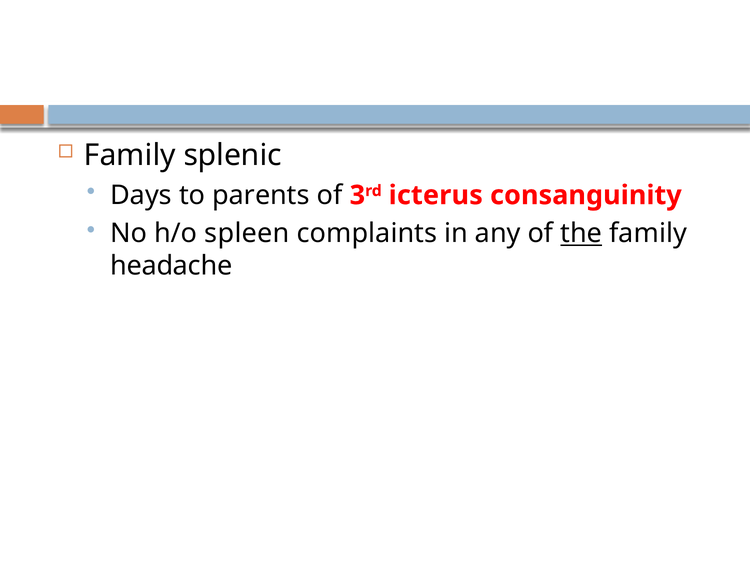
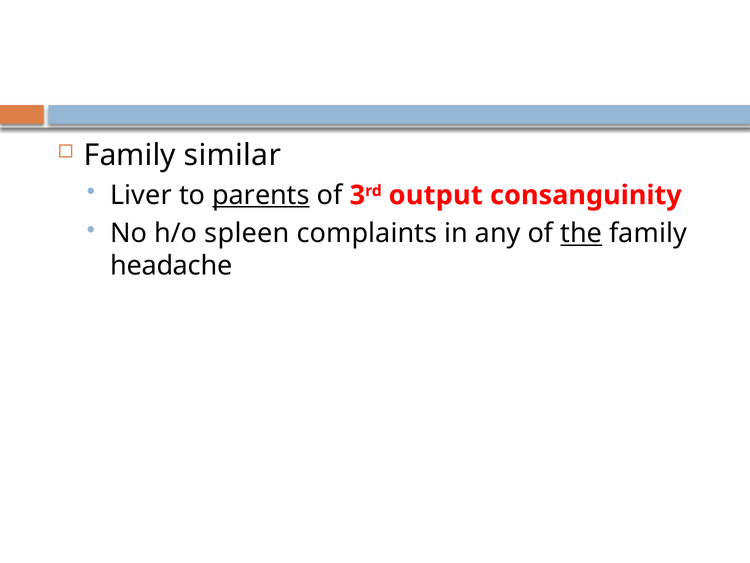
splenic: splenic -> similar (232, 155)
Days: Days -> Liver (141, 195)
parents underline: none -> present (261, 195)
icterus: icterus -> output (436, 195)
